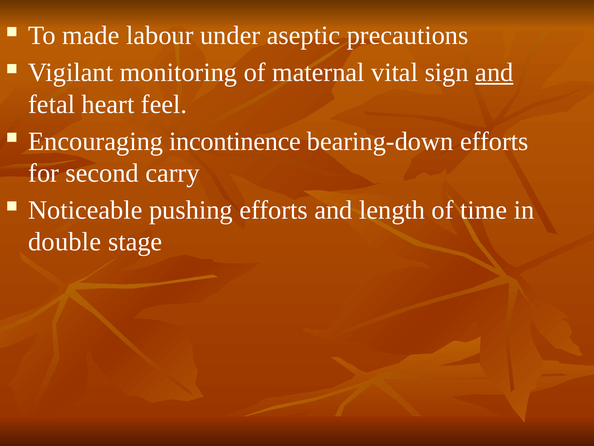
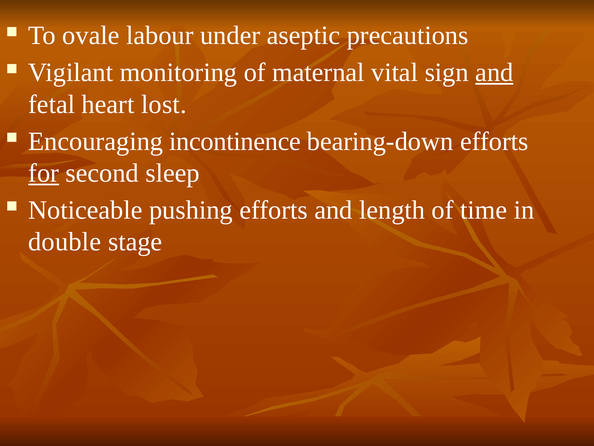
made: made -> ovale (91, 36)
feel: feel -> lost (164, 104)
for underline: none -> present (44, 173)
carry: carry -> sleep (173, 173)
